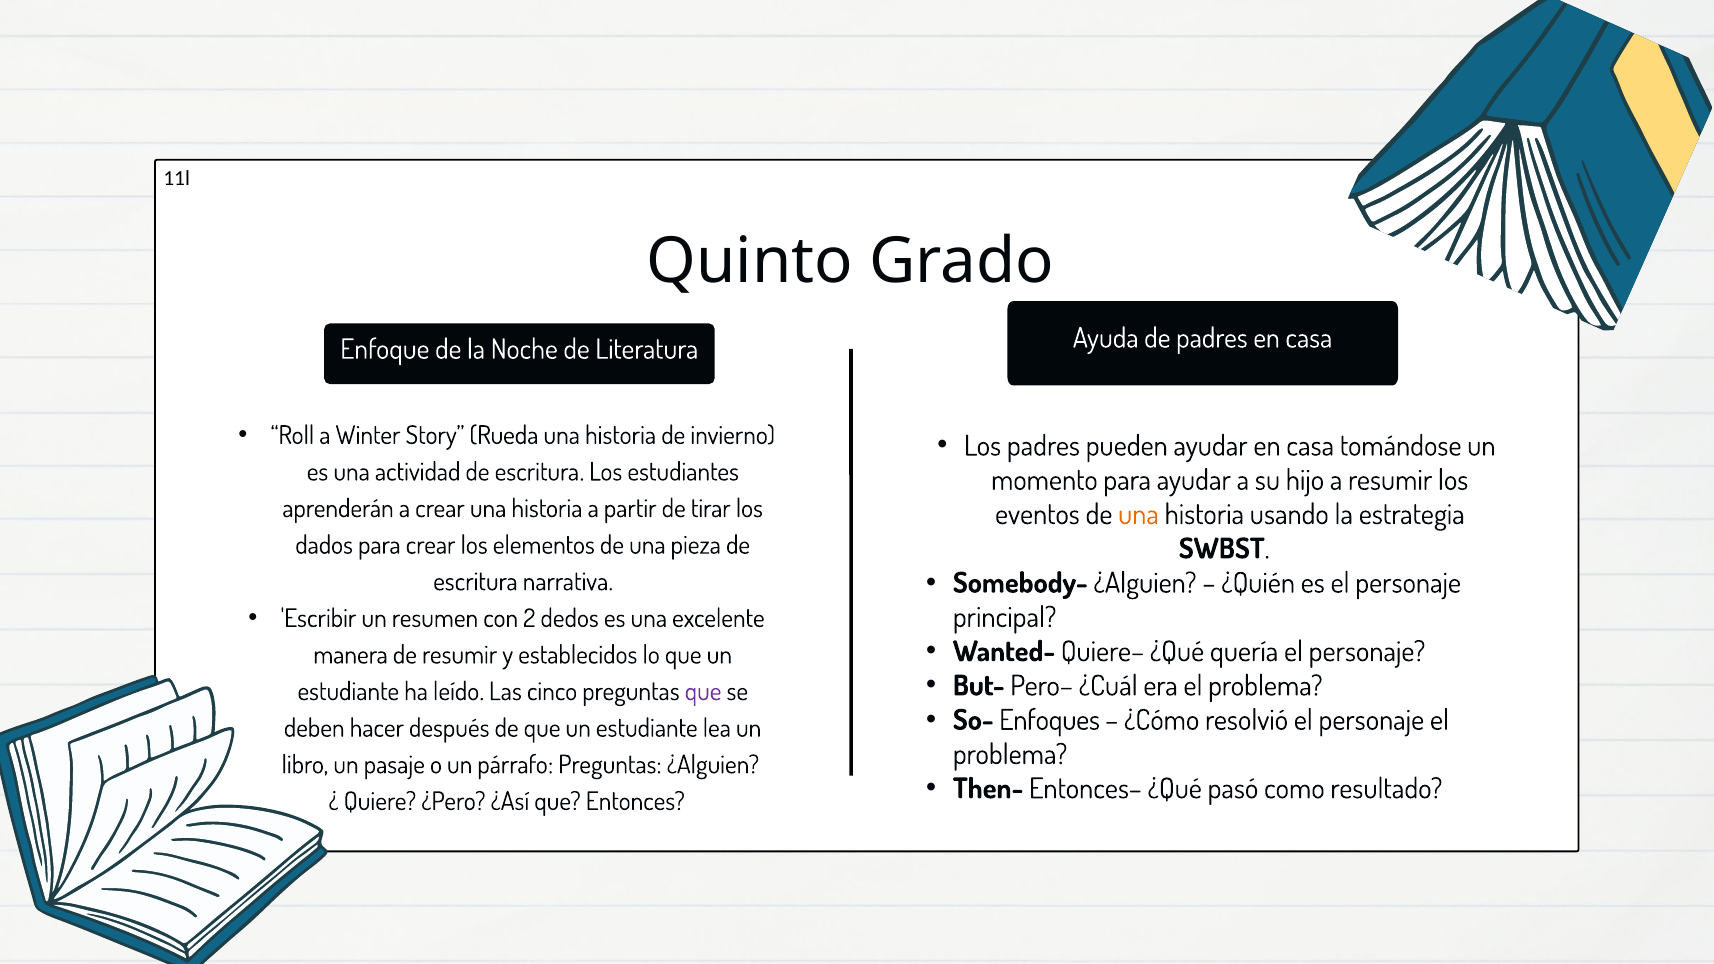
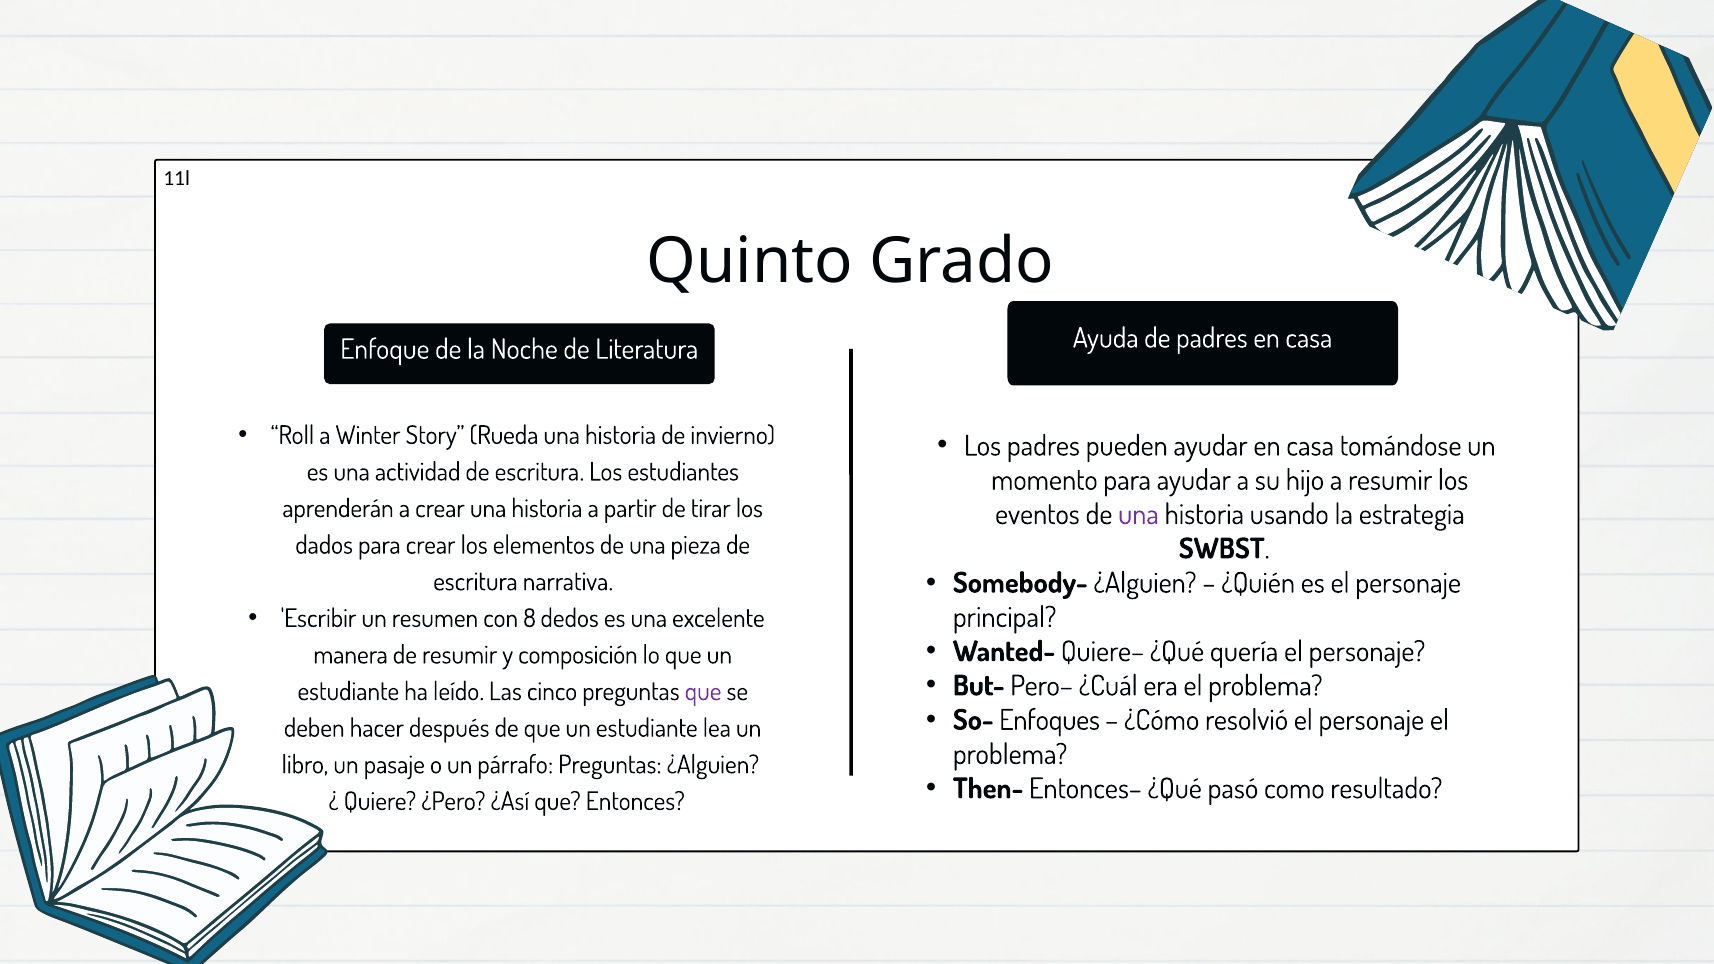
una colour: orange -> purple (1138, 515)
2: 2 -> 8 (530, 619)
establecidos: establecidos -> composición (578, 655)
